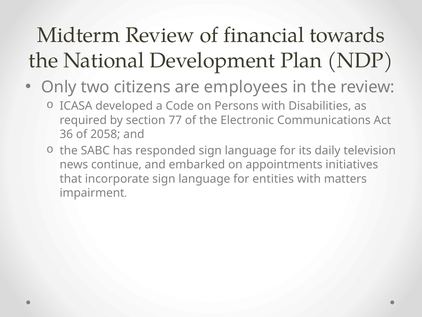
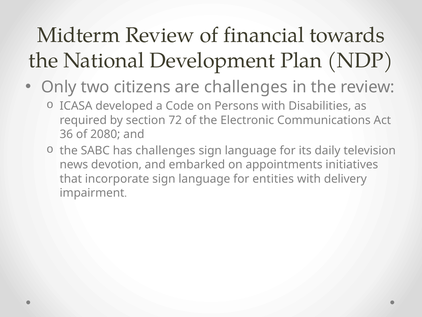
are employees: employees -> challenges (246, 87)
77: 77 -> 72 (175, 120)
2058: 2058 -> 2080 (105, 134)
has responded: responded -> challenges (165, 150)
continue: continue -> devotion (116, 164)
matters: matters -> delivery (345, 179)
